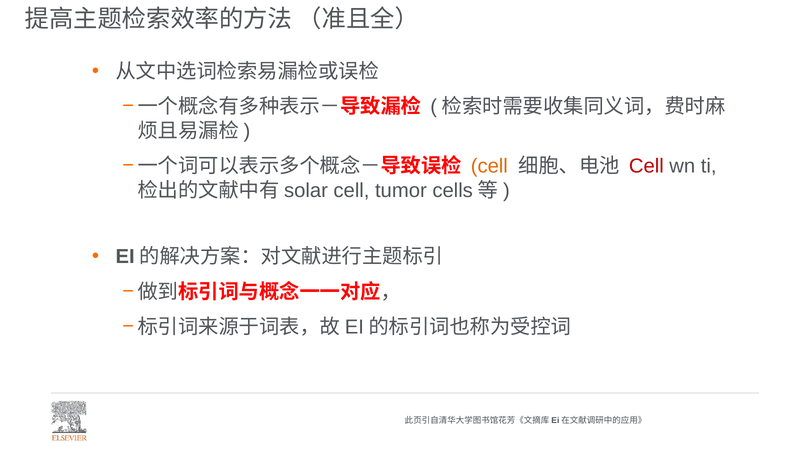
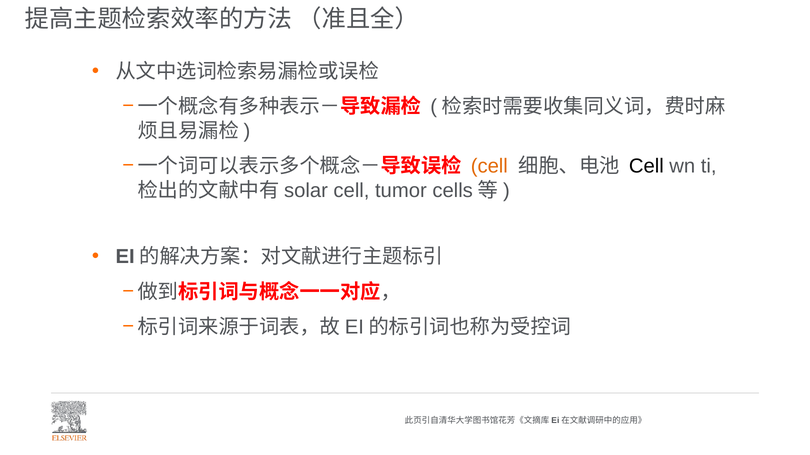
Cell colour: red -> black (646, 167)
